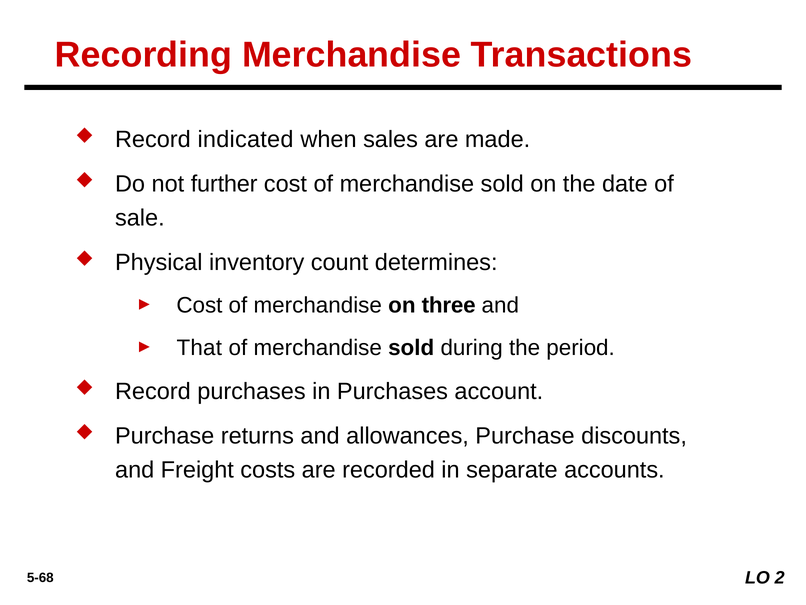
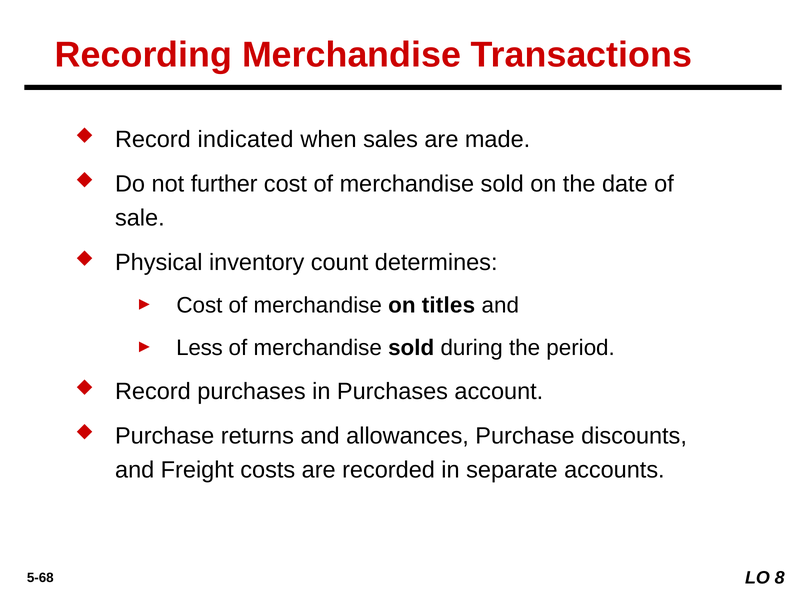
three: three -> titles (448, 305)
That: That -> Less (199, 347)
2: 2 -> 8 (780, 577)
